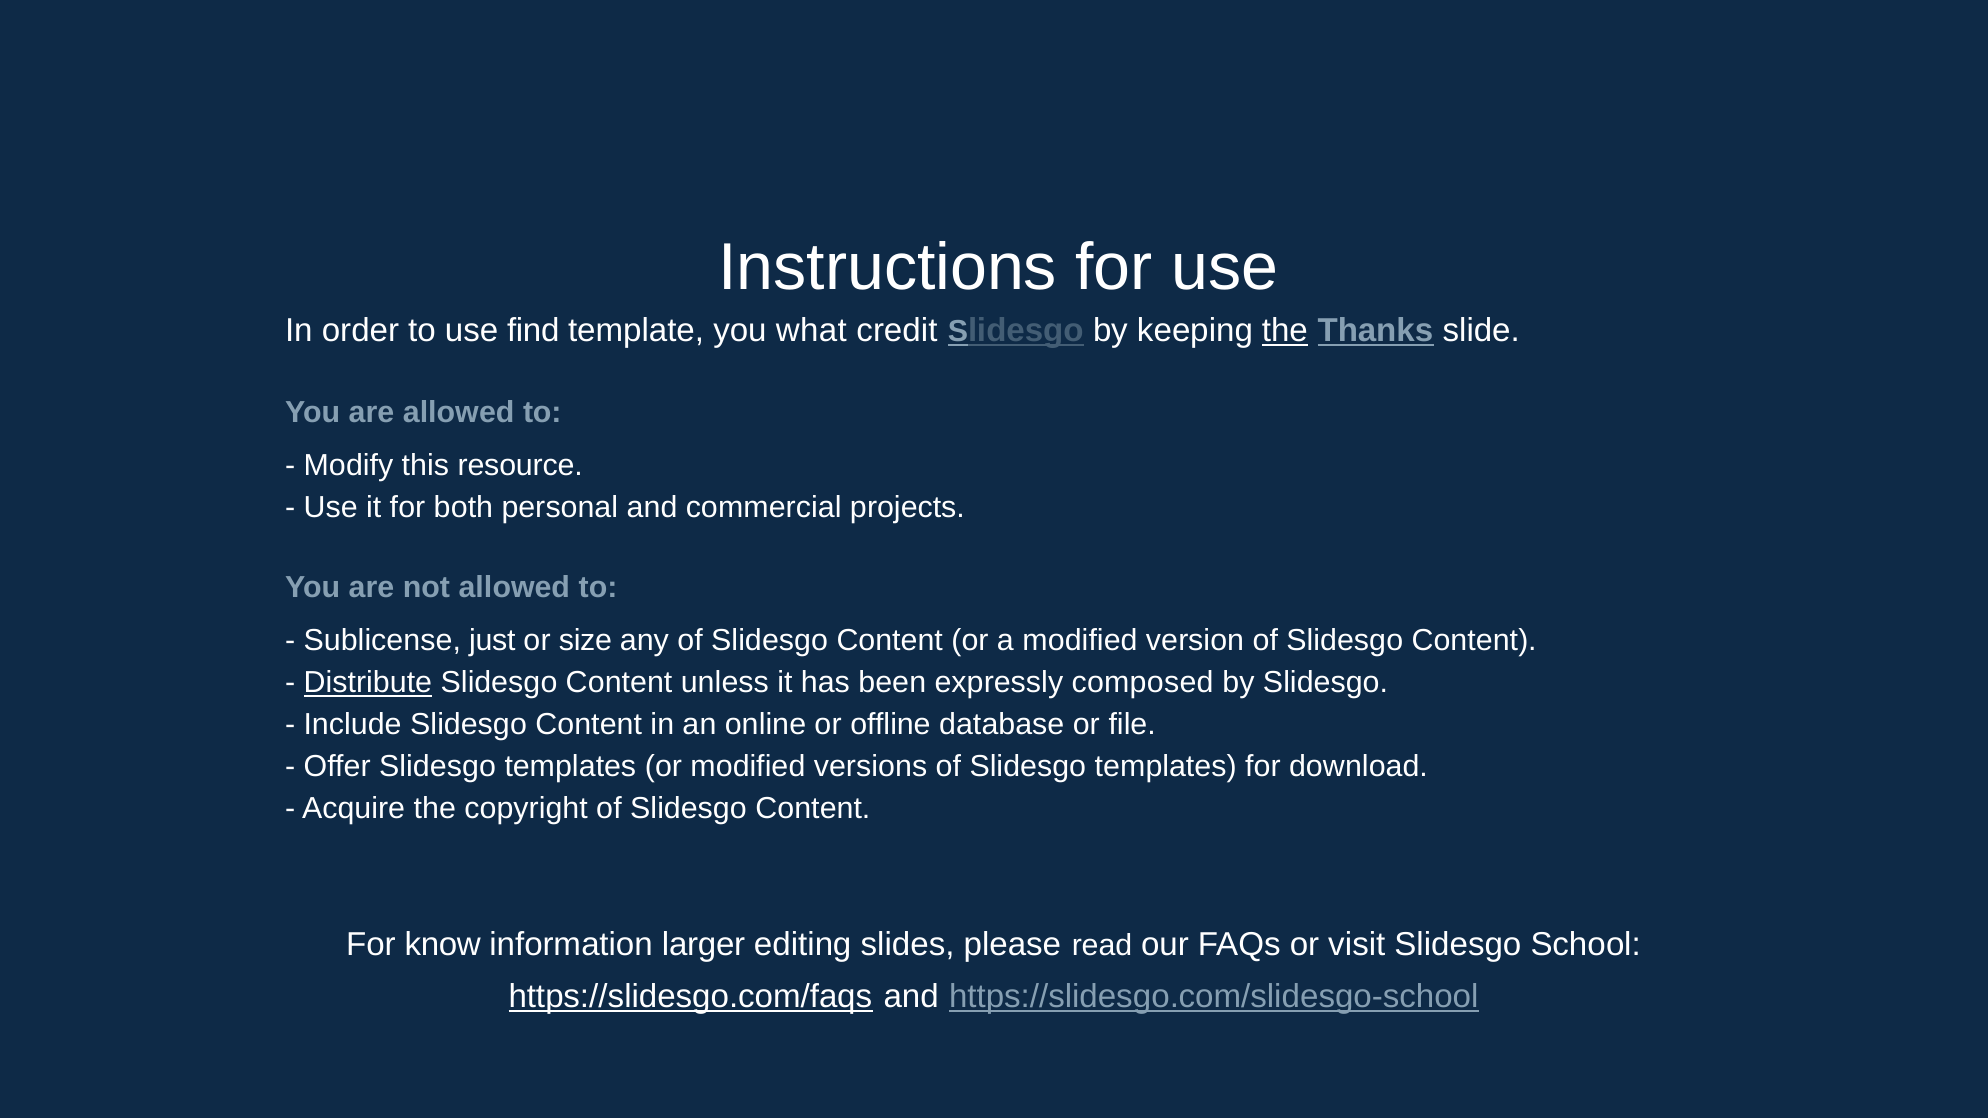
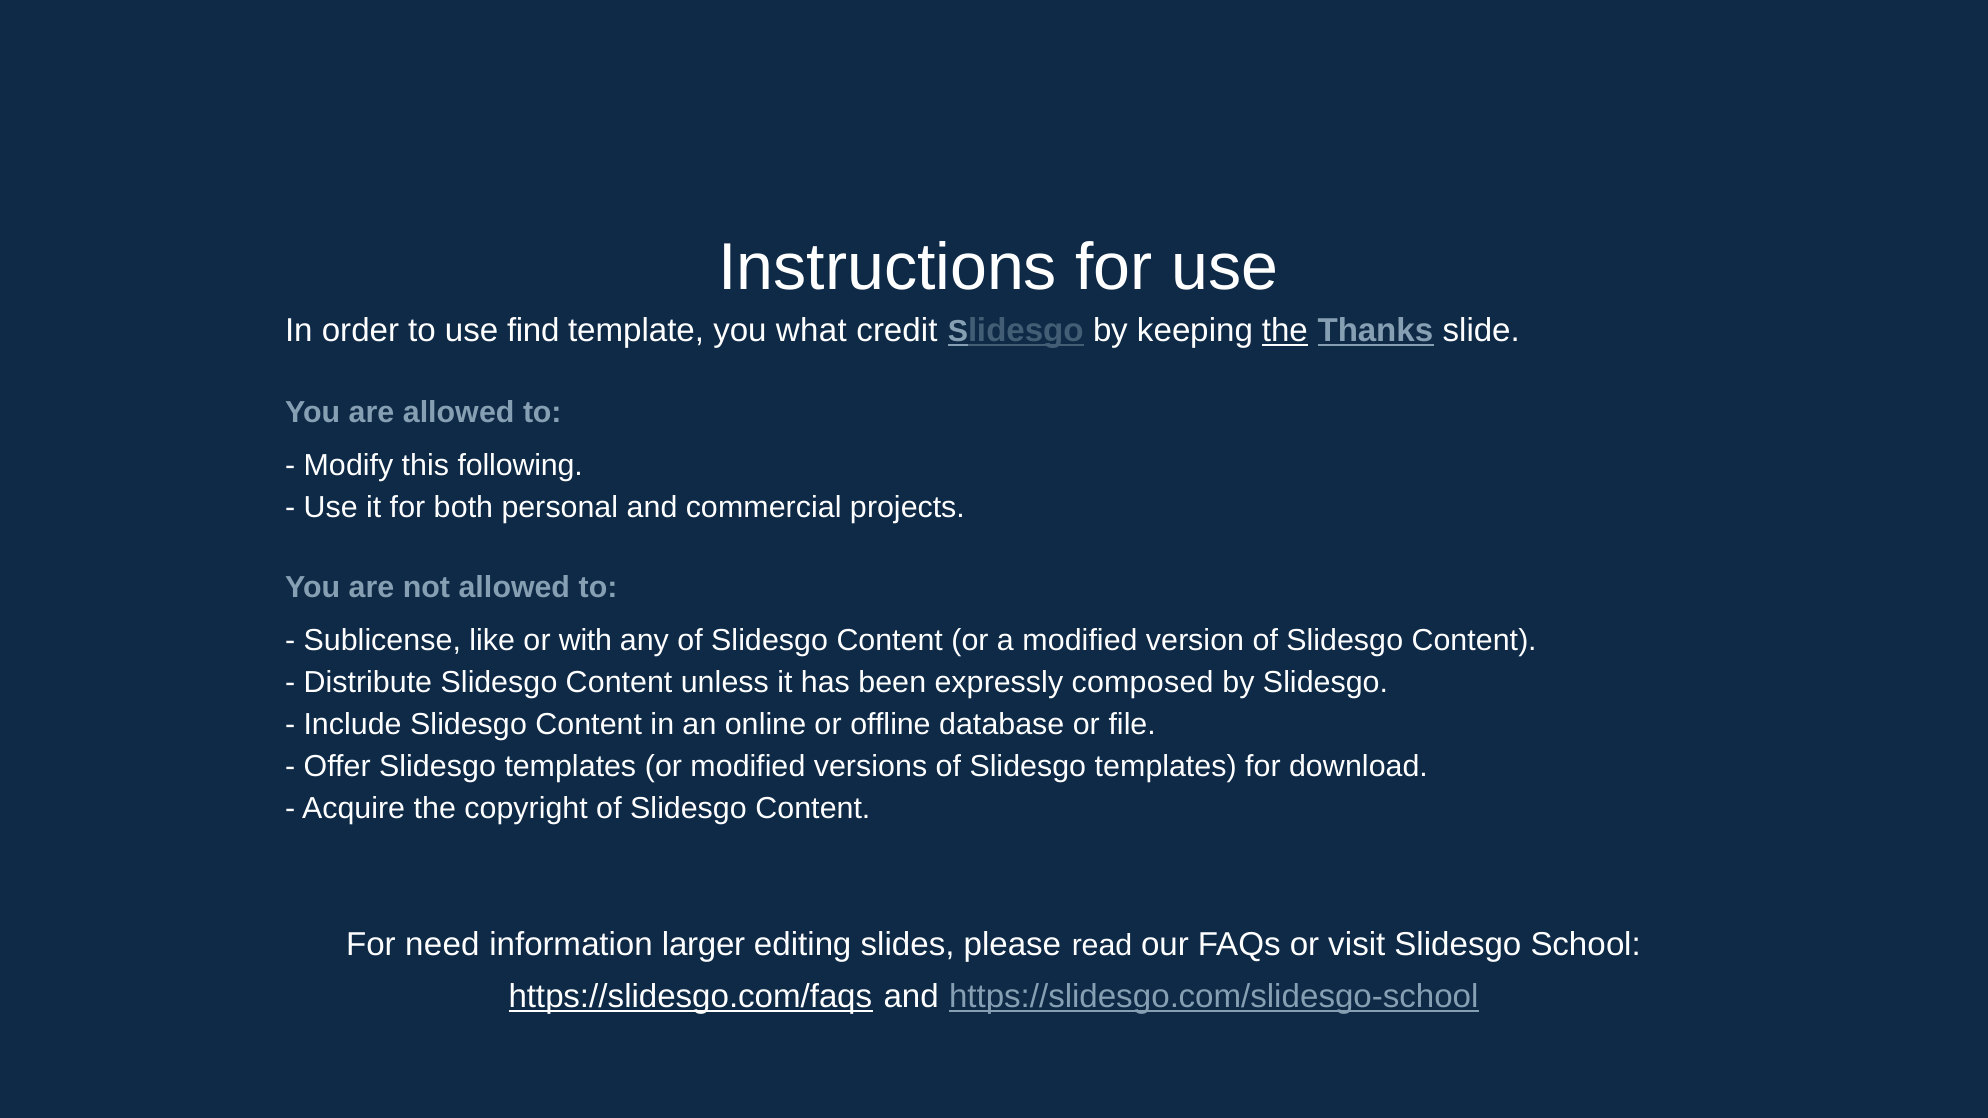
resource: resource -> following (520, 466)
just: just -> like (492, 641)
size: size -> with (585, 641)
Distribute underline: present -> none (368, 683)
know: know -> need (442, 945)
